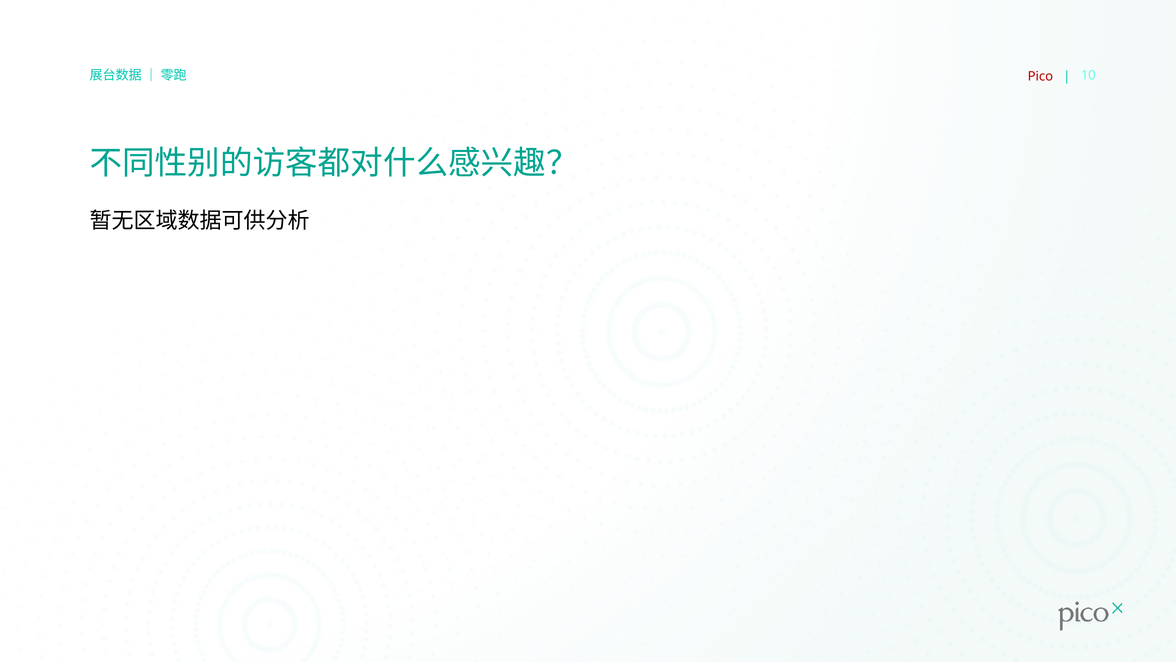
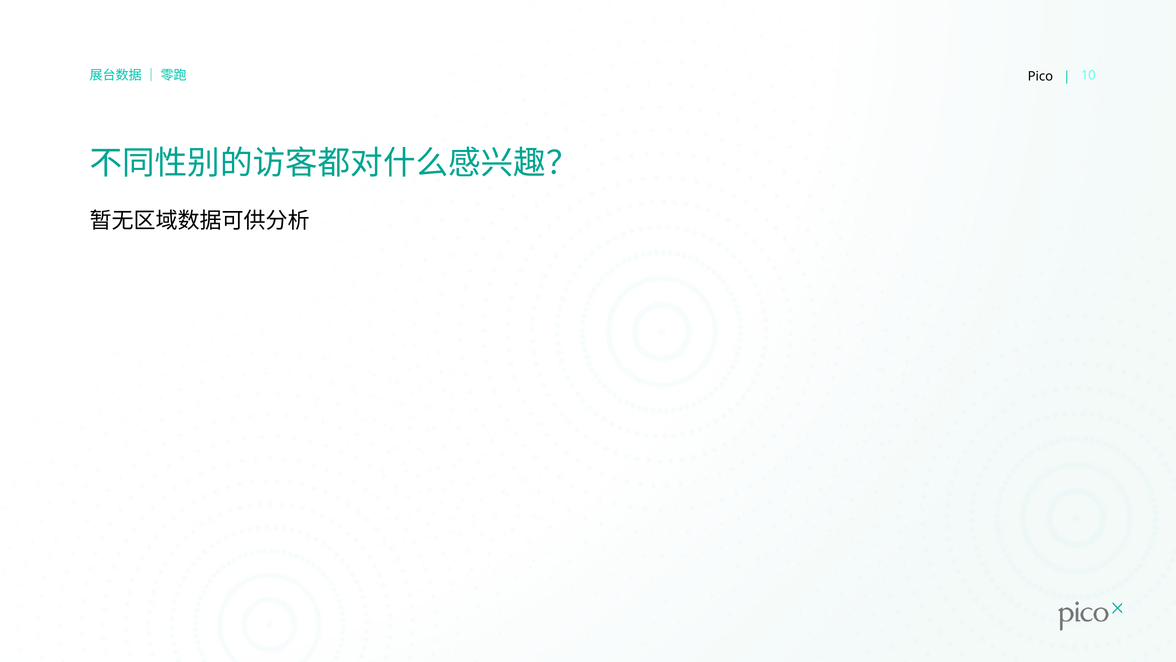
Pico colour: red -> black (1040, 76)
